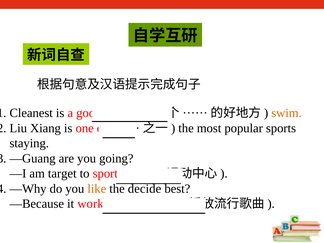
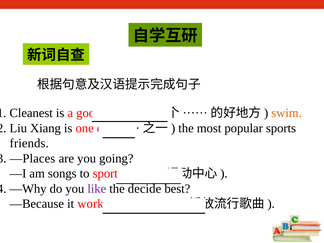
staying: staying -> friends (29, 143)
—Guang: —Guang -> —Places (32, 158)
target: target -> songs (62, 173)
like colour: orange -> purple (97, 189)
